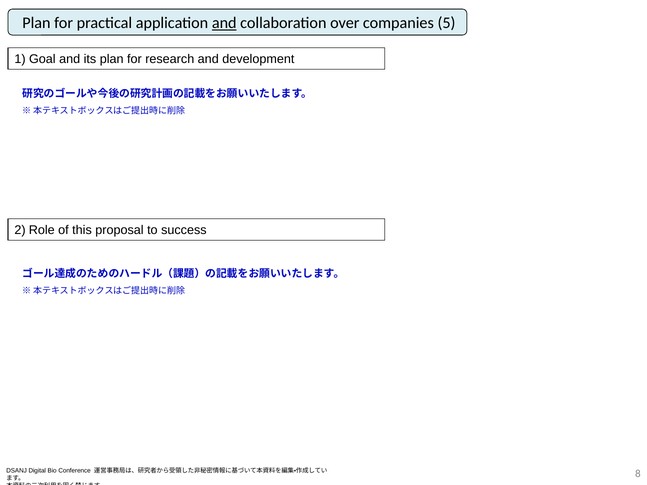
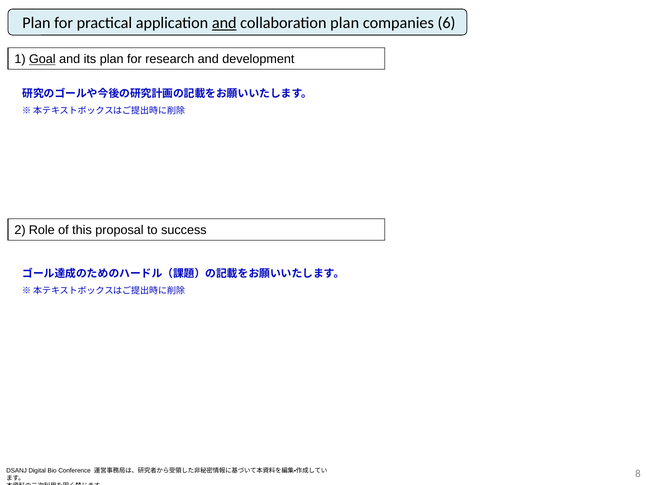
collaboration over: over -> plan (345, 23)
5: 5 -> 6 (447, 23)
Goal underline: none -> present (42, 59)
